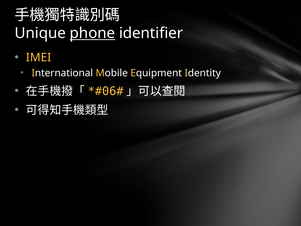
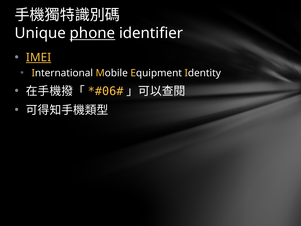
IMEI underline: none -> present (39, 57)
